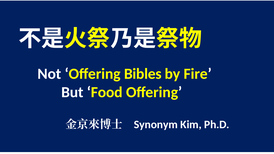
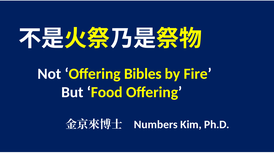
Synonym: Synonym -> Numbers (156, 125)
